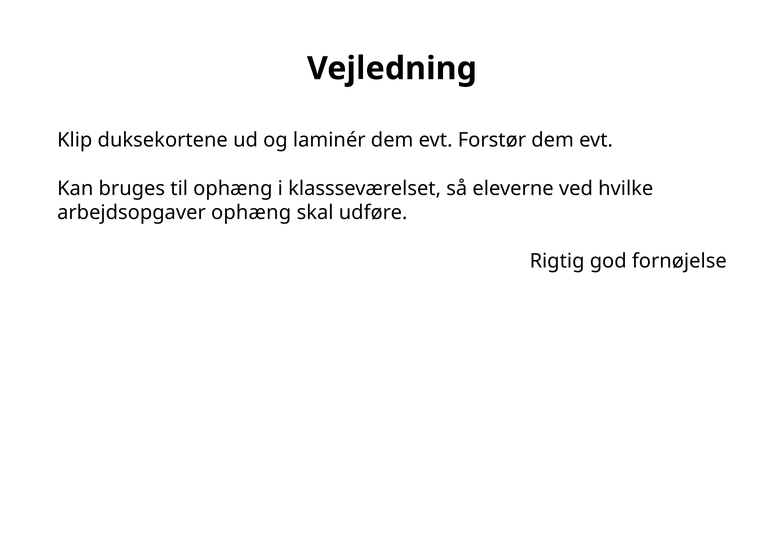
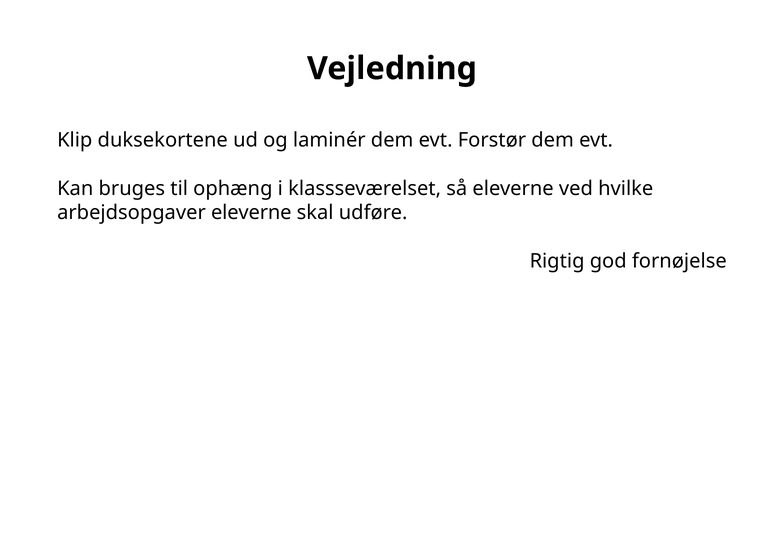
arbejdsopgaver ophæng: ophæng -> eleverne (251, 213)
